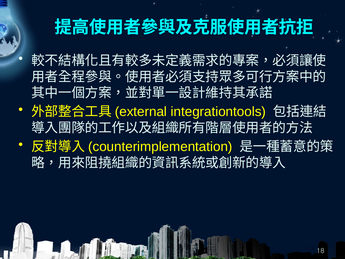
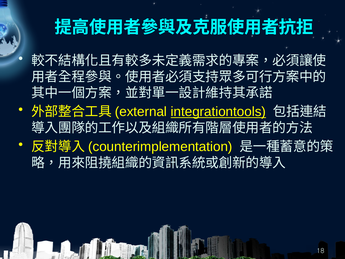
integrationtools underline: none -> present (218, 112)
